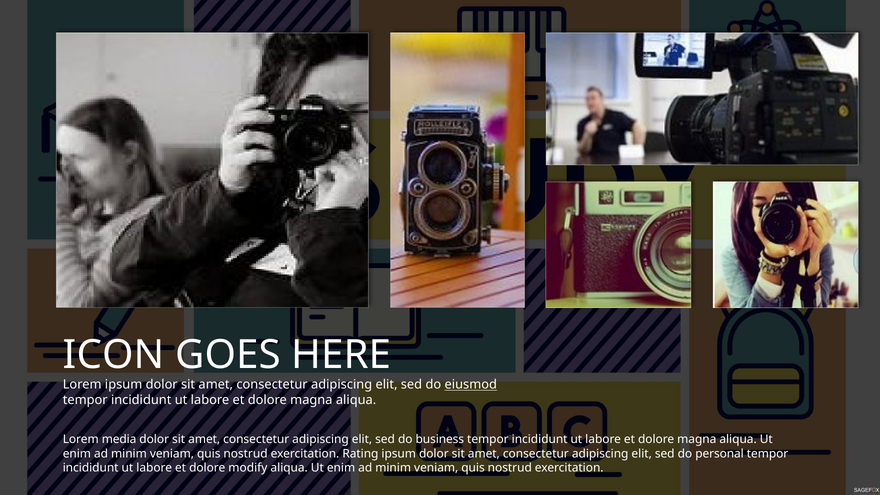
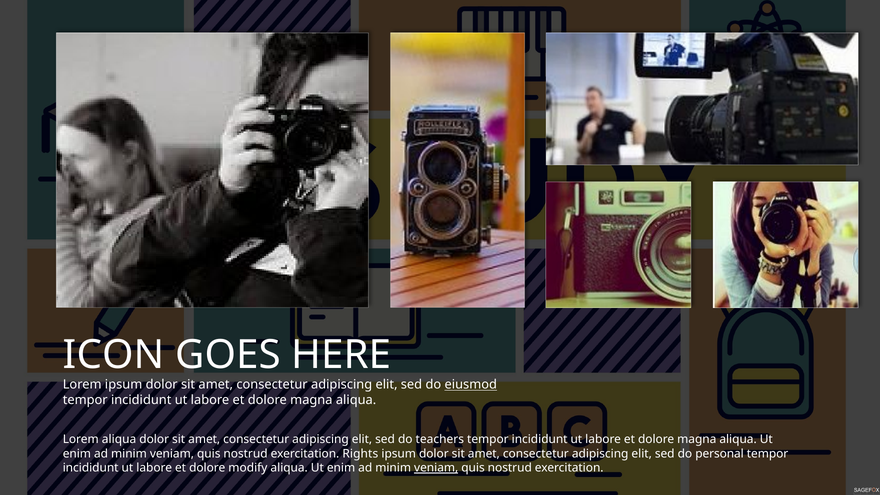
Lorem media: media -> aliqua (119, 439)
business: business -> teachers (440, 439)
Rating: Rating -> Rights (360, 454)
veniam underline: none -> present (436, 468)
